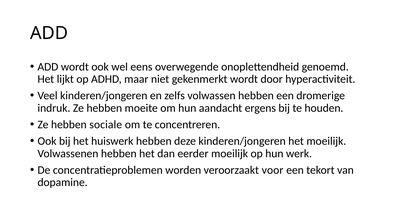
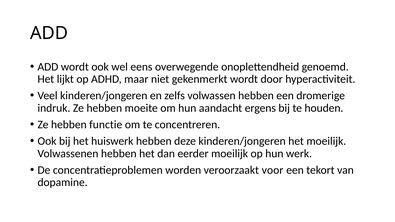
sociale: sociale -> functie (106, 125)
